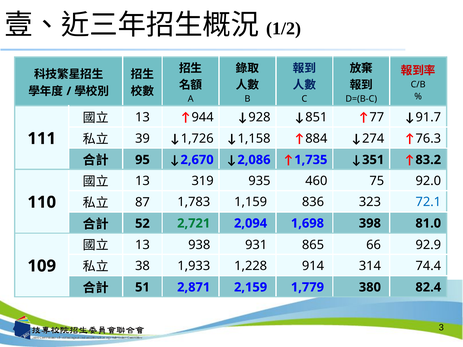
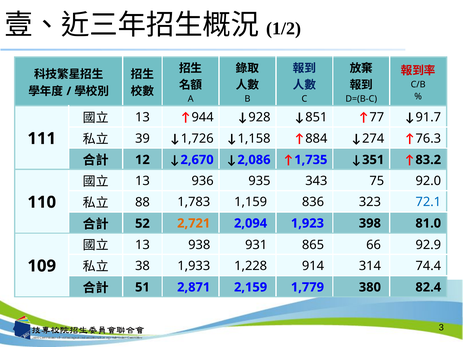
95: 95 -> 12 (142, 160)
319: 319 -> 936 (203, 181)
460: 460 -> 343 (316, 181)
87: 87 -> 88 (142, 202)
2,721 colour: green -> orange (194, 223)
1,698: 1,698 -> 1,923 (307, 223)
